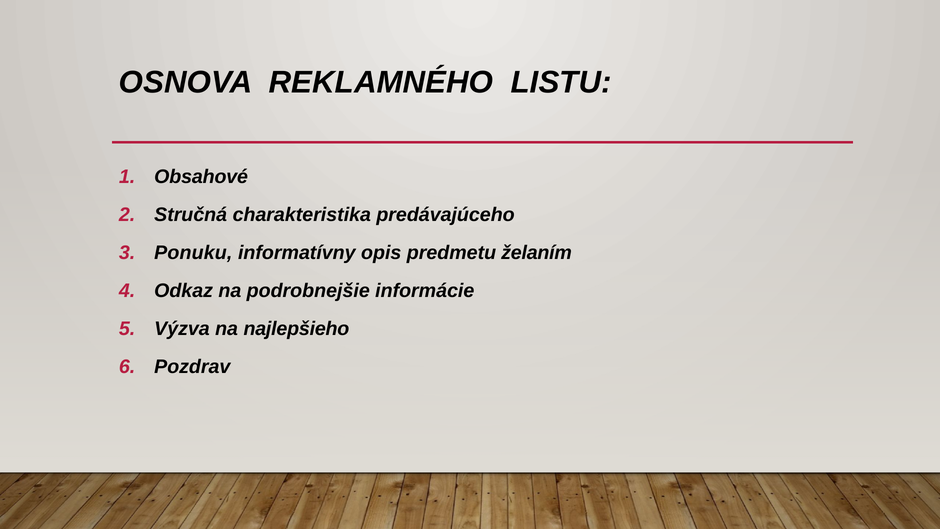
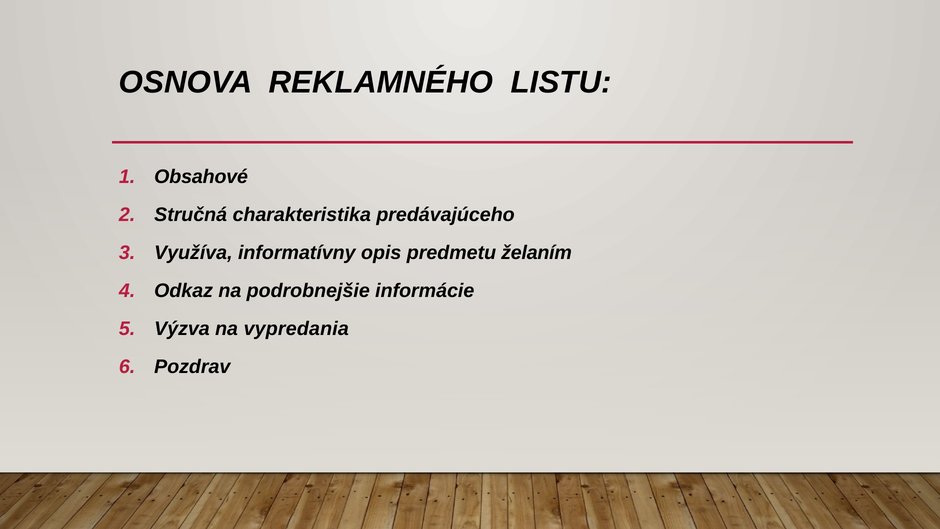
Ponuku: Ponuku -> Využíva (193, 253)
najlepšieho: najlepšieho -> vypredania (296, 329)
